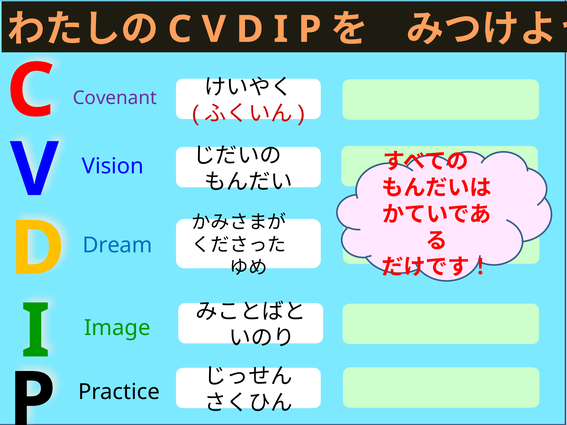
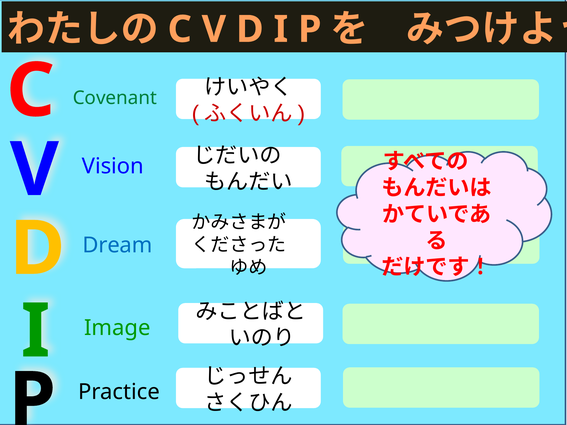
Covenant colour: purple -> green (115, 98)
